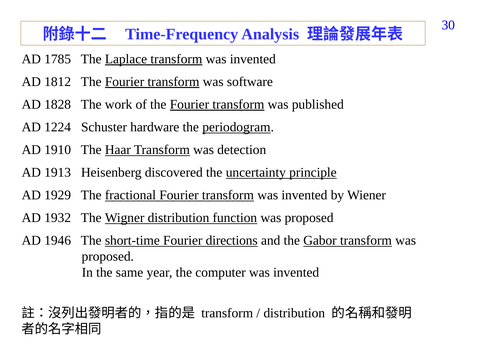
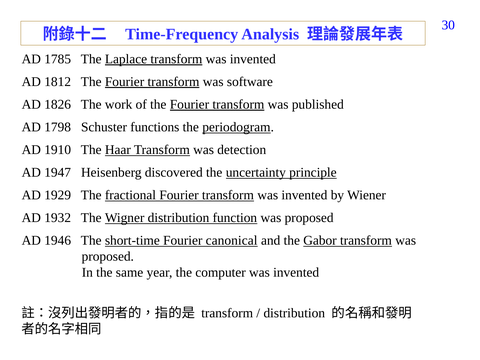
1828: 1828 -> 1826 (58, 104)
1224: 1224 -> 1798 (58, 127)
hardware: hardware -> functions (155, 127)
1913: 1913 -> 1947 (58, 172)
directions: directions -> canonical (232, 240)
